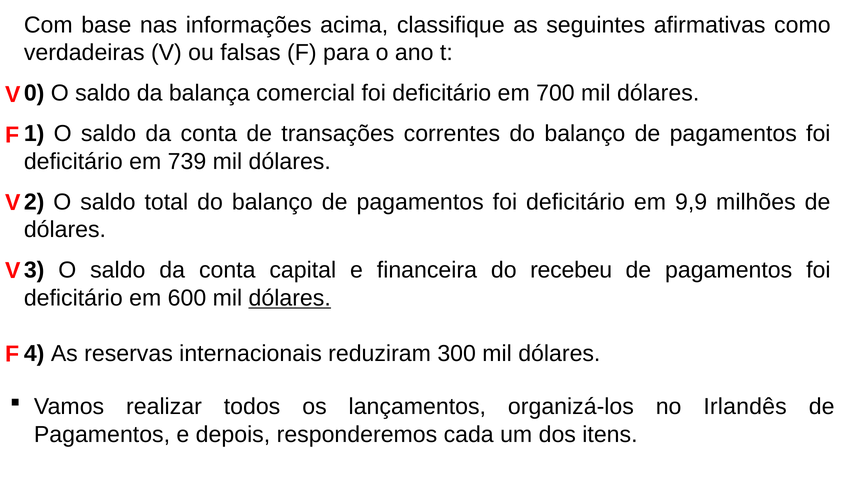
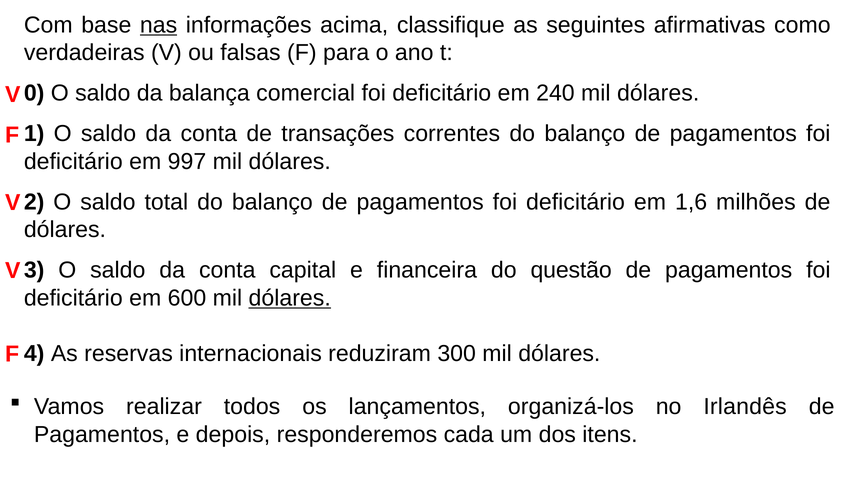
nas underline: none -> present (159, 25)
700: 700 -> 240 (555, 93)
739: 739 -> 997 (187, 161)
9,9: 9,9 -> 1,6 (691, 202)
recebeu: recebeu -> questão (571, 270)
